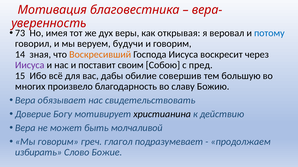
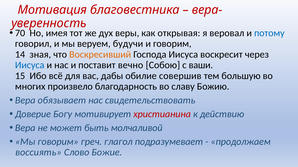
73: 73 -> 70 (20, 33)
Иисуса colour: purple -> blue (30, 65)
своим: своим -> вечно (131, 65)
пред: пред -> ваши (201, 65)
христианина colour: black -> red (162, 114)
избирать: избирать -> воссиять (38, 153)
